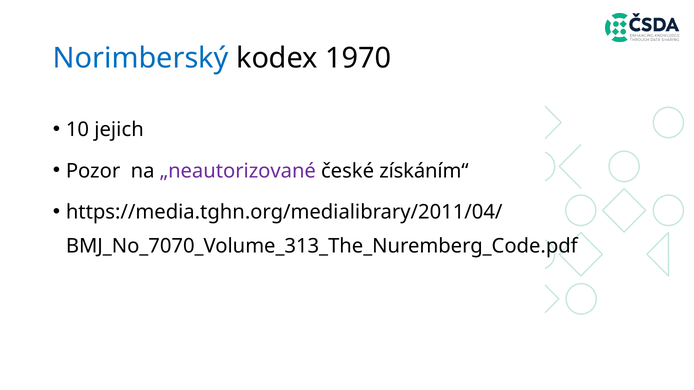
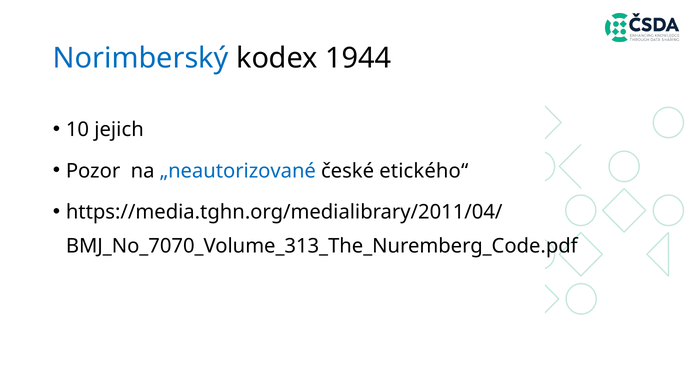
1970: 1970 -> 1944 (358, 58)
„neautorizované colour: purple -> blue (238, 171)
získáním“: získáním“ -> etického“ (424, 171)
